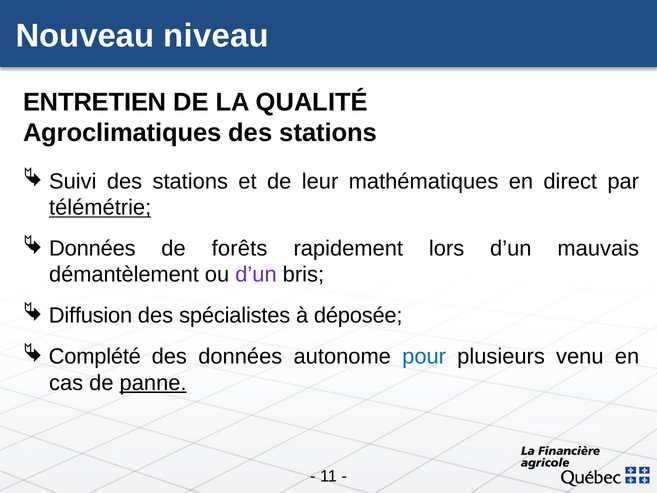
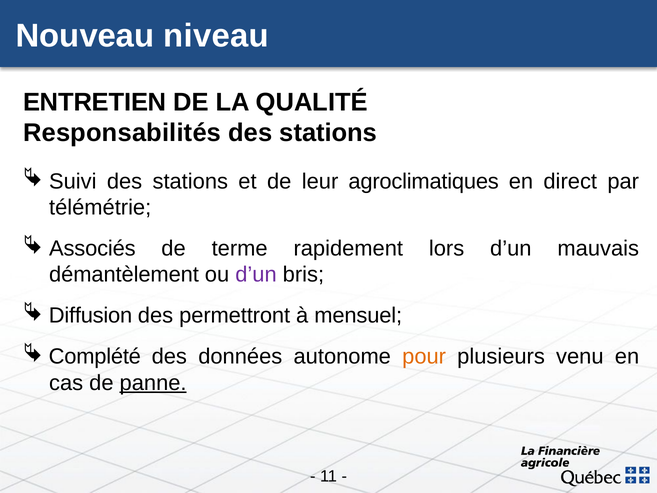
Agroclimatiques: Agroclimatiques -> Responsabilités (122, 133)
mathématiques: mathématiques -> agroclimatiques (424, 181)
télémétrie underline: present -> none (100, 207)
Données: Données -> Associés (92, 248)
forêts: forêts -> terme (240, 248)
spécialistes: spécialistes -> permettront (235, 315)
déposée: déposée -> mensuel (358, 315)
pour colour: blue -> orange (424, 356)
